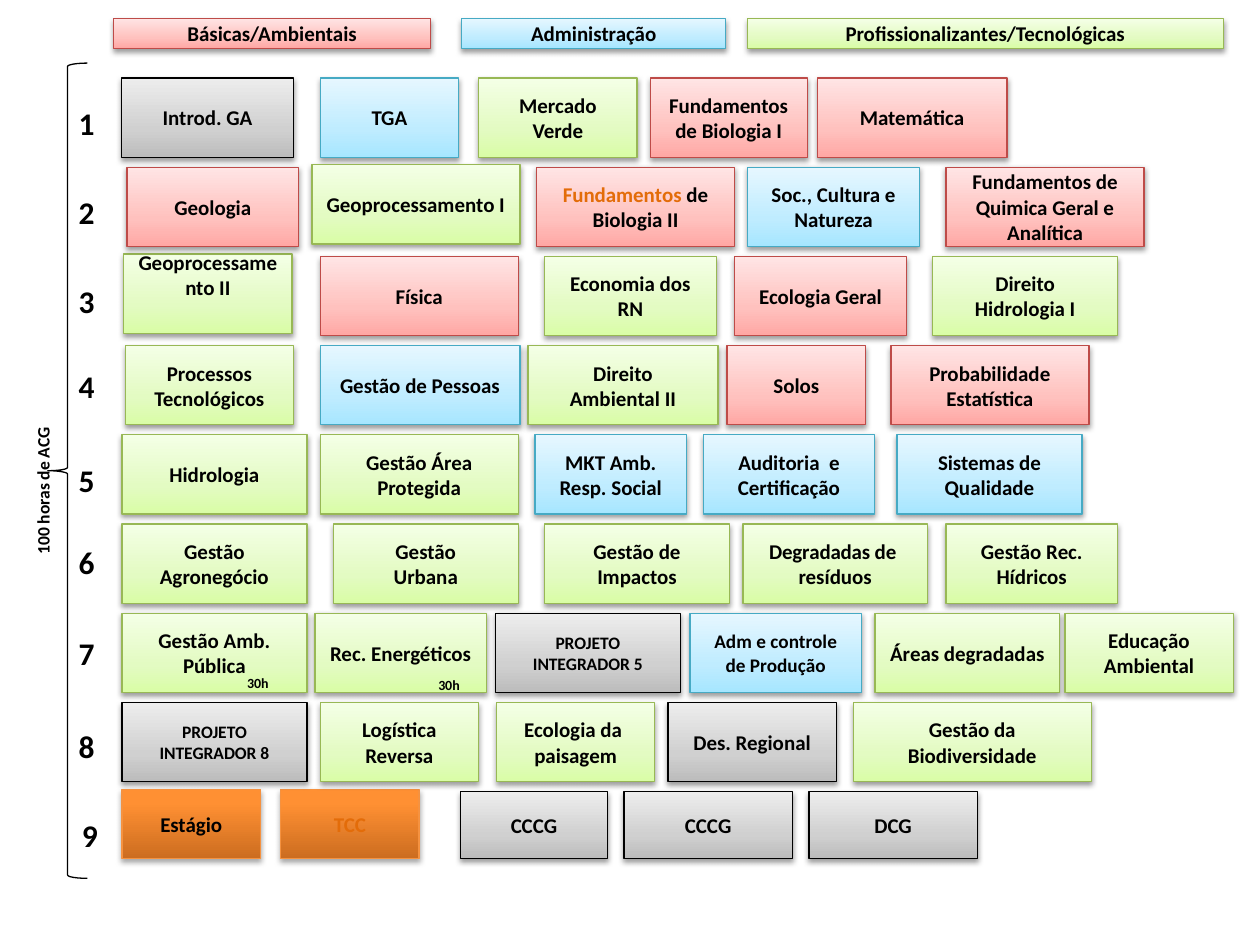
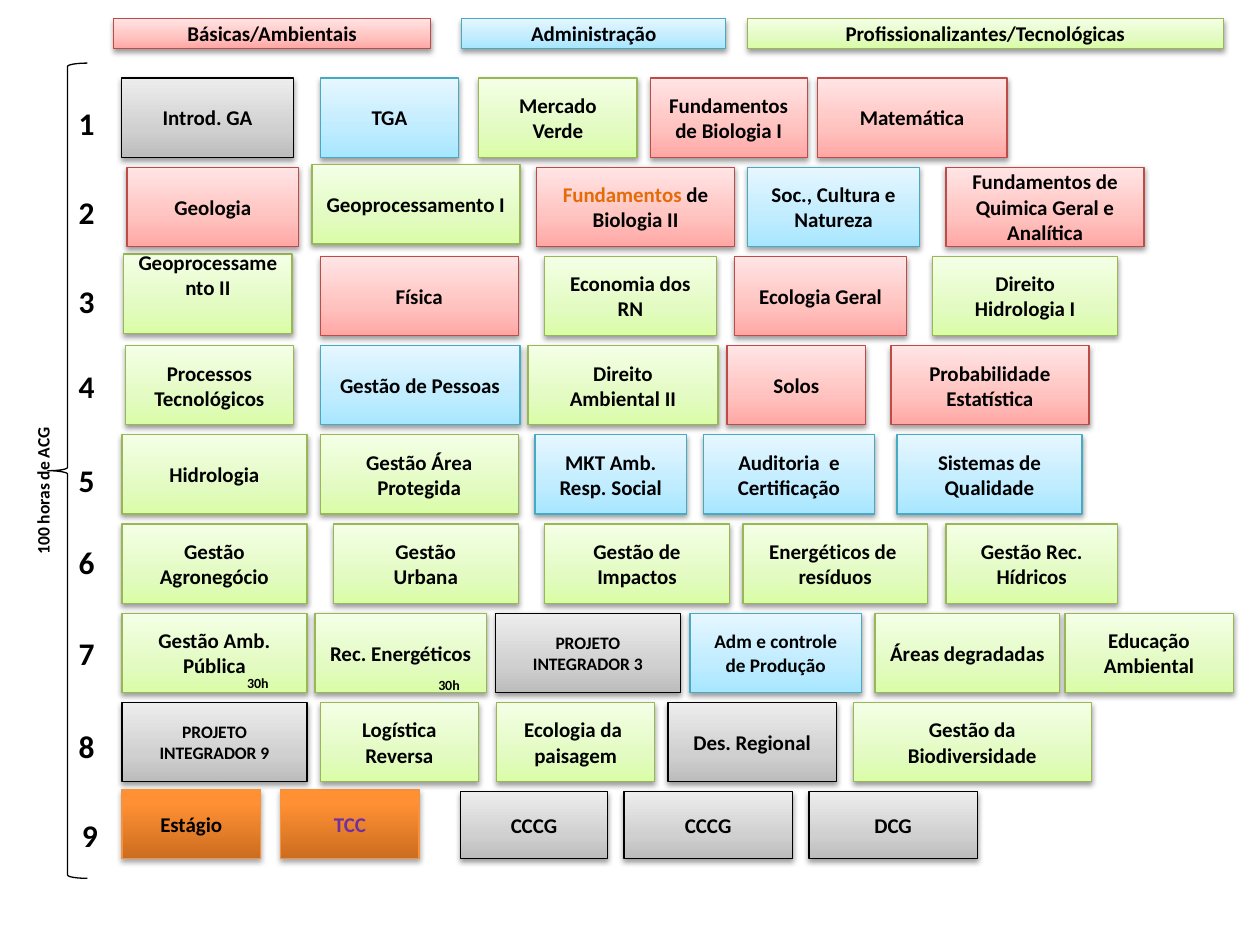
Degradadas: Degradadas -> Energéticos (820, 552)
INTEGRADOR 5: 5 -> 3 (638, 664)
INTEGRADOR 8: 8 -> 9 (265, 753)
TCC colour: orange -> purple (350, 825)
